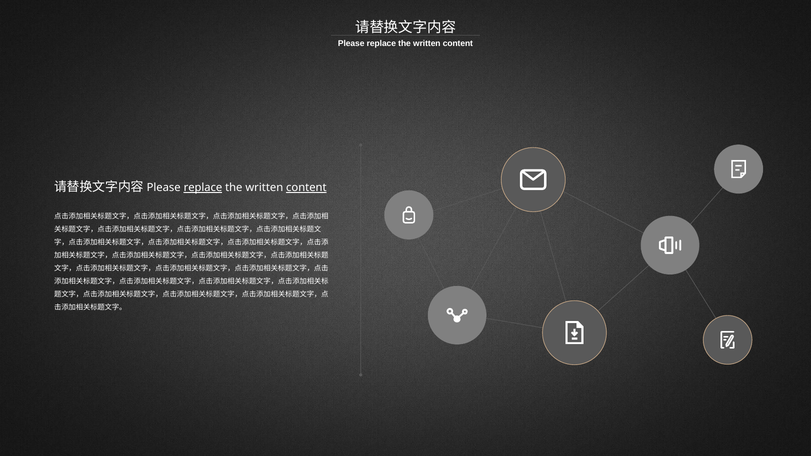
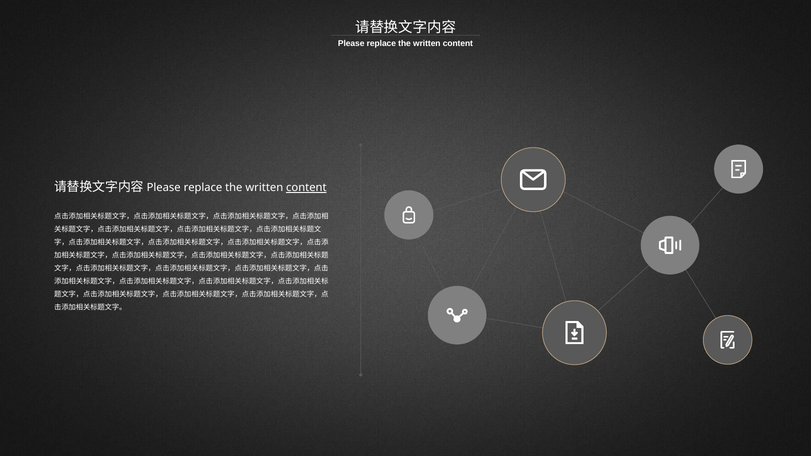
replace underline: present -> none (203, 188)
